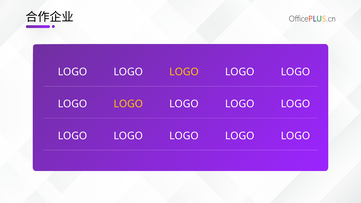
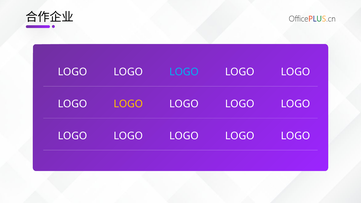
LOGO colour: yellow -> light blue (184, 72)
